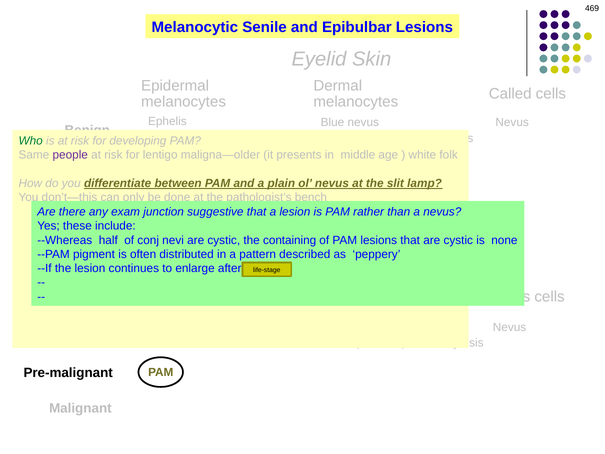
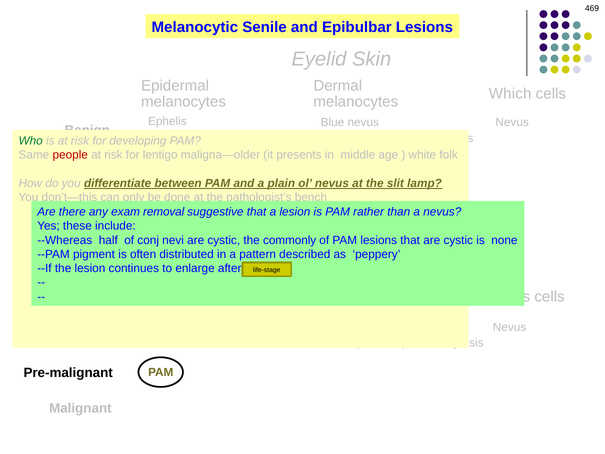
Called: Called -> Which (510, 94)
people colour: purple -> red (70, 155)
junction: junction -> removal (164, 212)
containing: containing -> commonly (290, 240)
